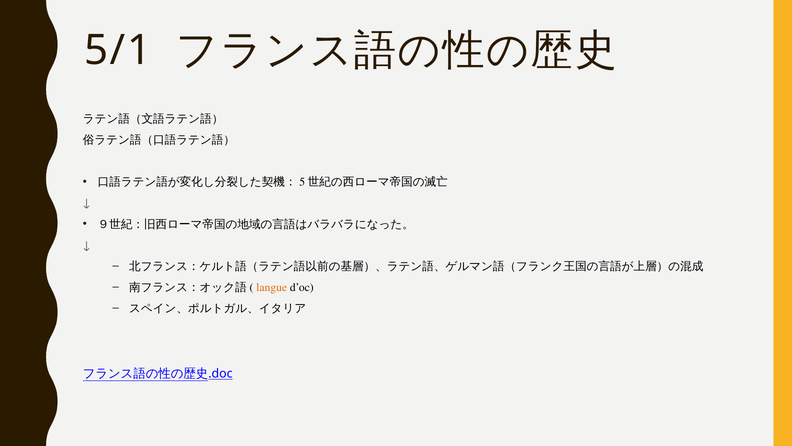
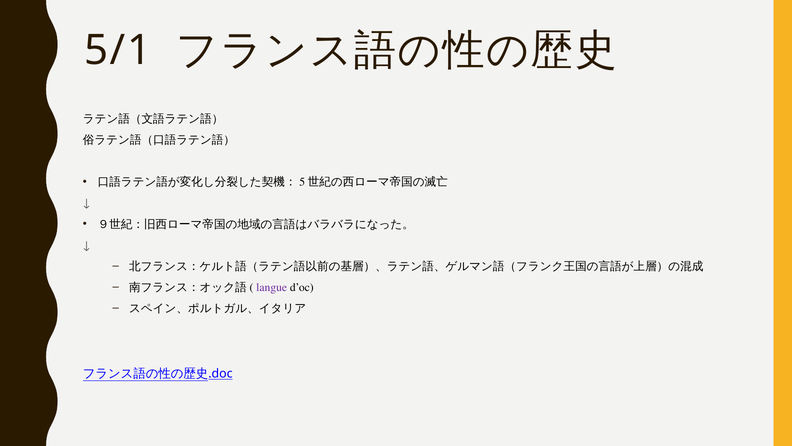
langue colour: orange -> purple (272, 287)
